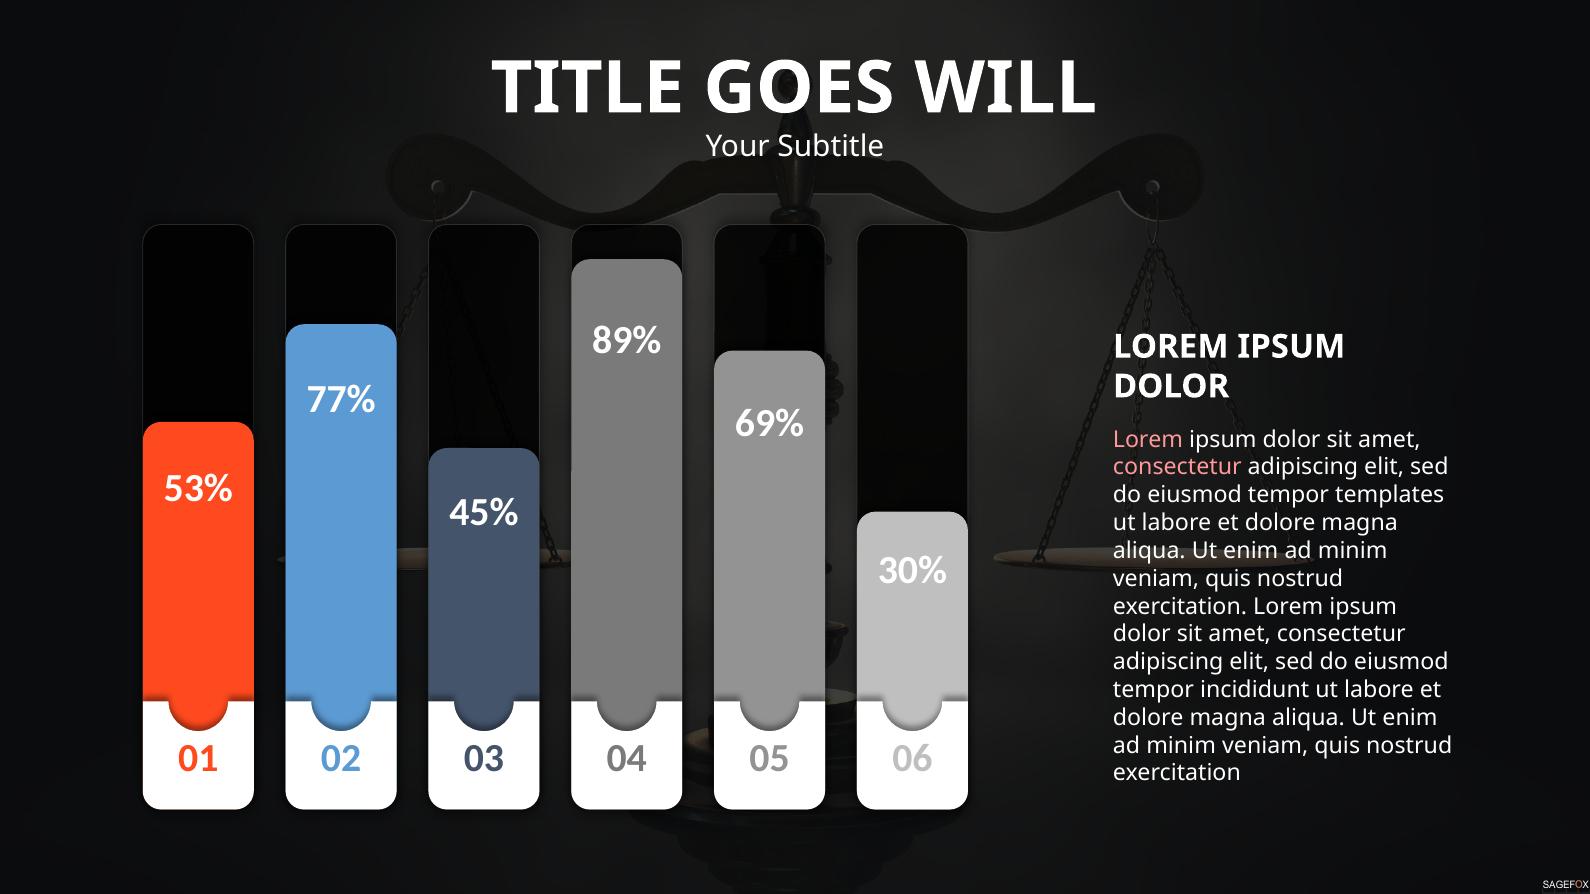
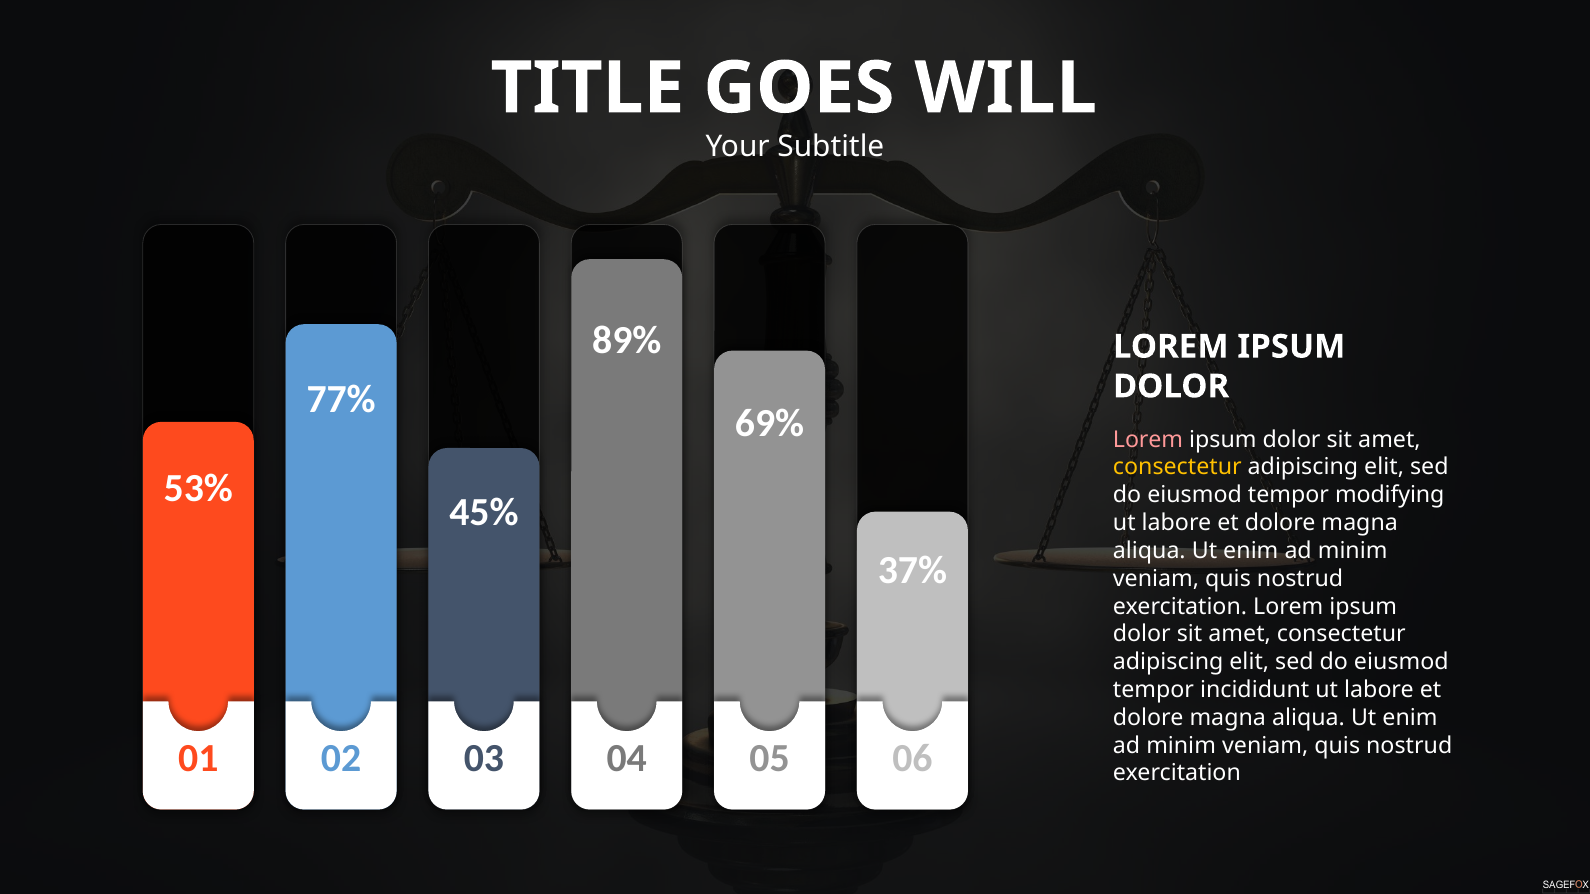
consectetur colour: pink -> yellow (1177, 467)
templates: templates -> modifying (1390, 495)
30%: 30% -> 37% (912, 571)
